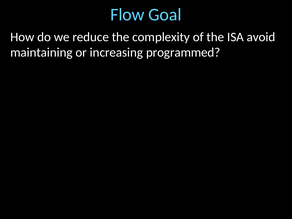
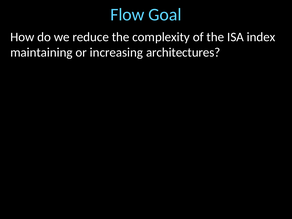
avoid: avoid -> index (261, 37)
programmed: programmed -> architectures (183, 52)
